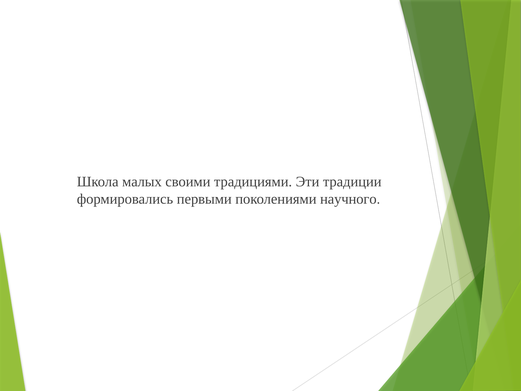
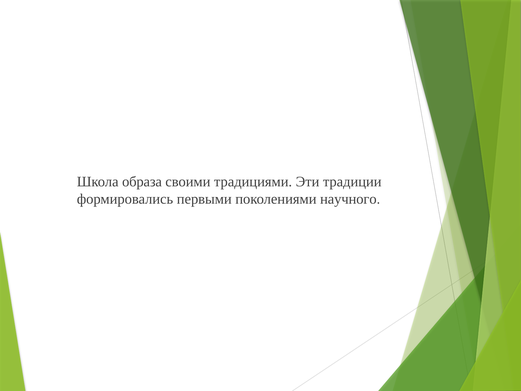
малых: малых -> образа (142, 181)
